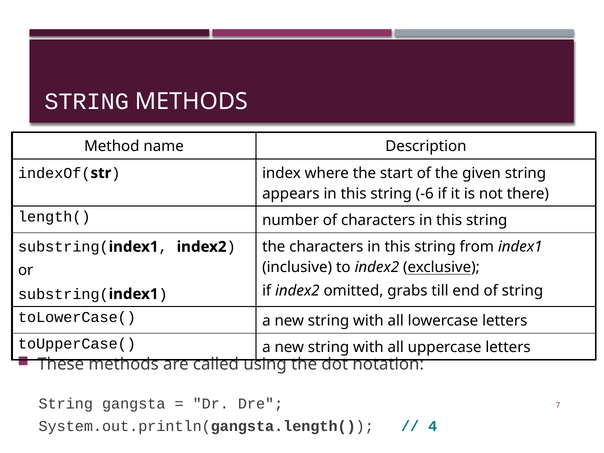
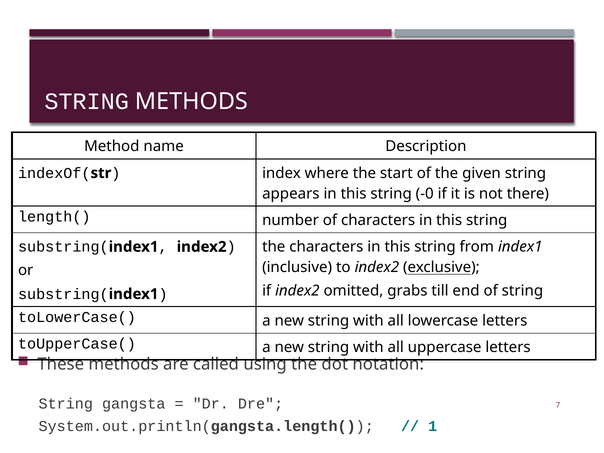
-6: -6 -> -0 (425, 194)
4: 4 -> 1 (433, 426)
